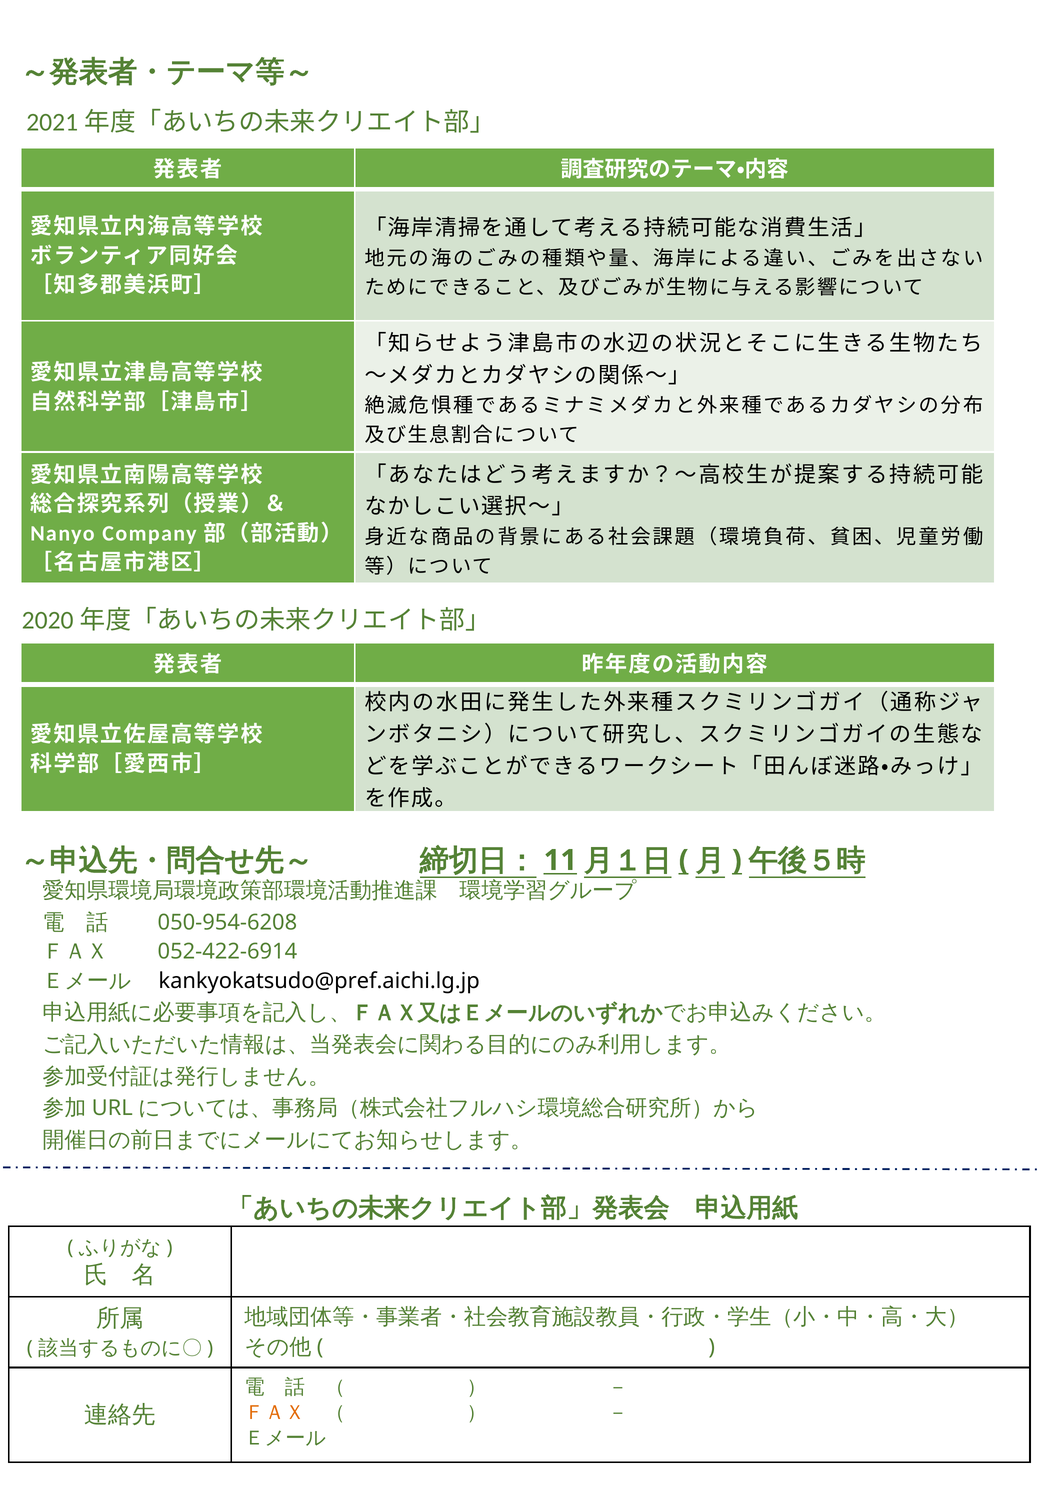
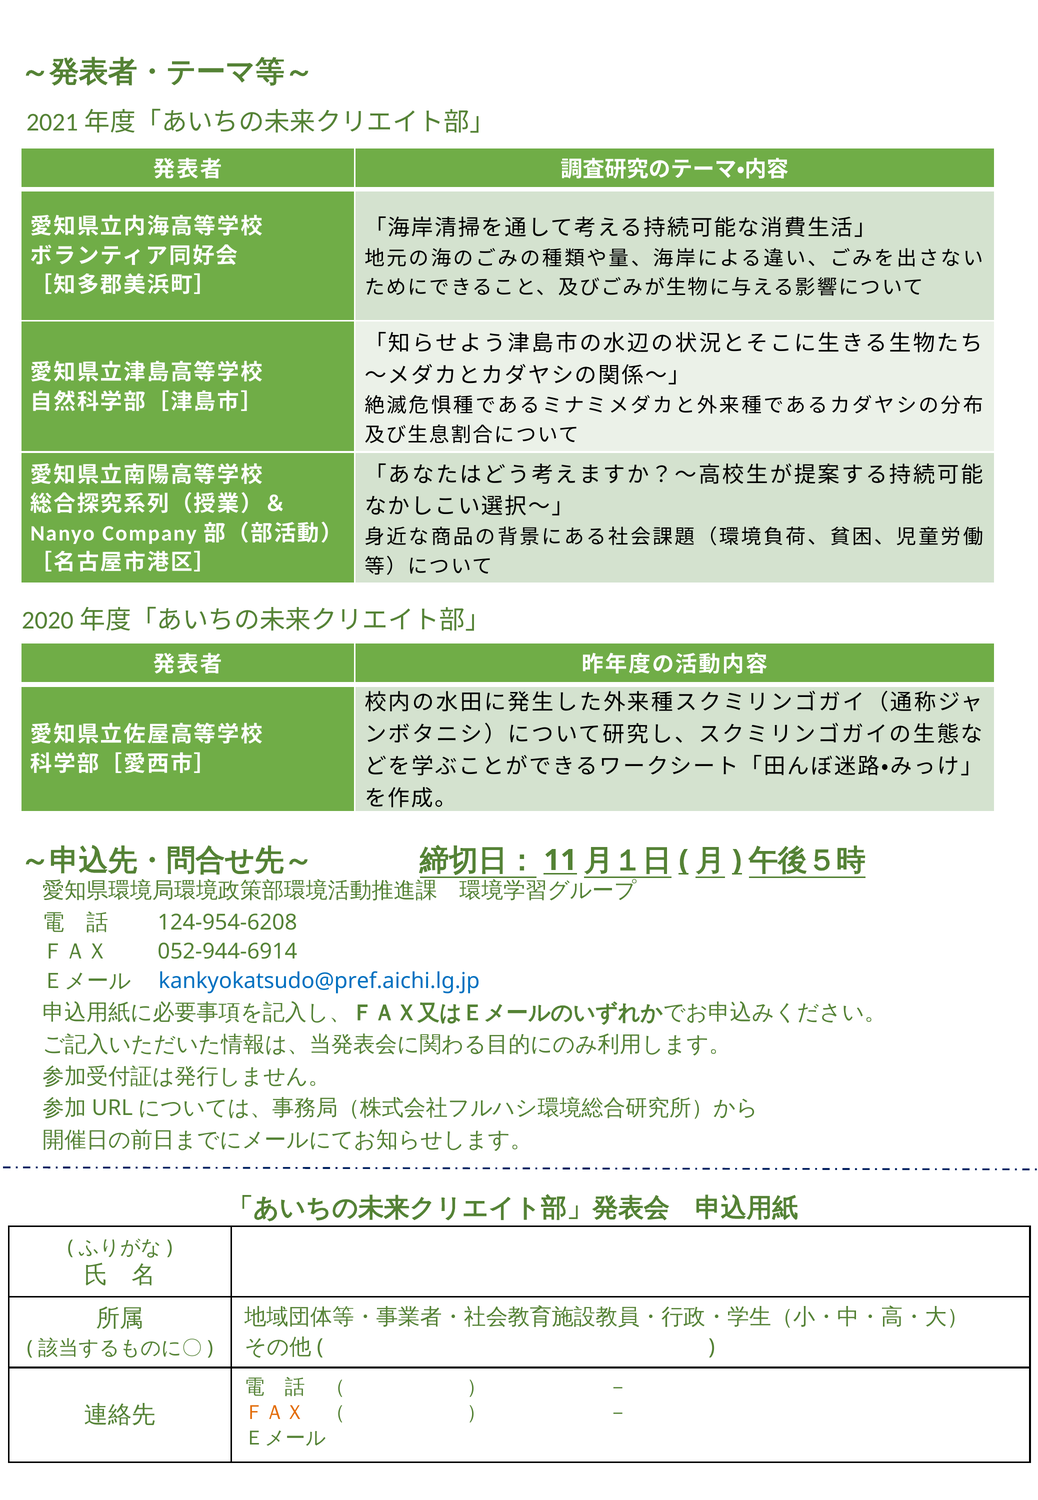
050-954-6208: 050-954-6208 -> 124-954-6208 (227, 922)
052-422-6914: 052-422-6914 -> 052-944-6914 (227, 952)
kankyokatsudo@pref.aichi.lg.jp colour: black -> blue (319, 981)
